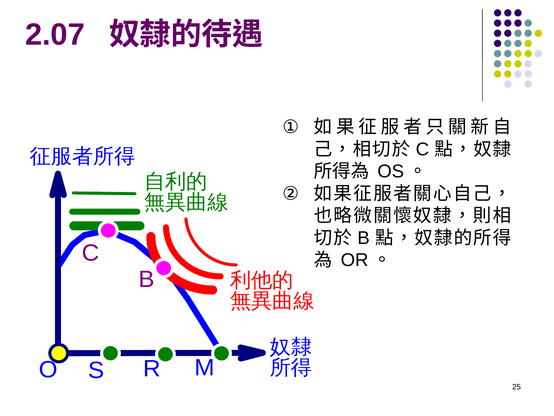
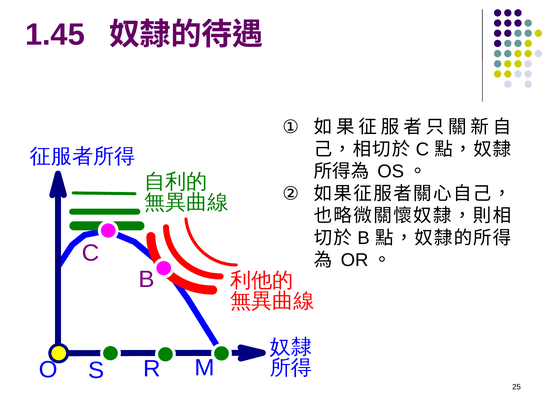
2.07: 2.07 -> 1.45 (55, 35)
